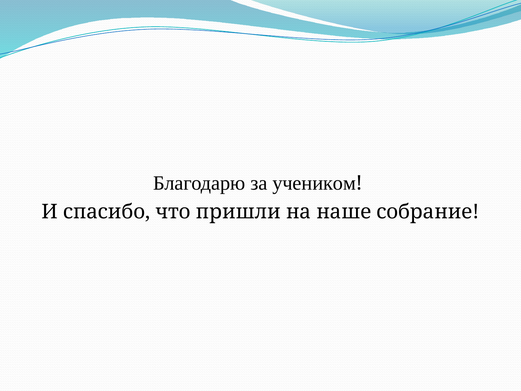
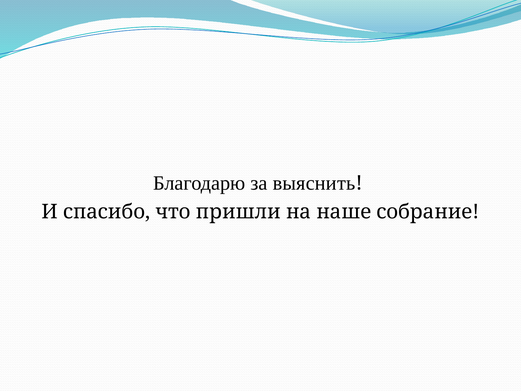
учеником: учеником -> выяснить (314, 183)
